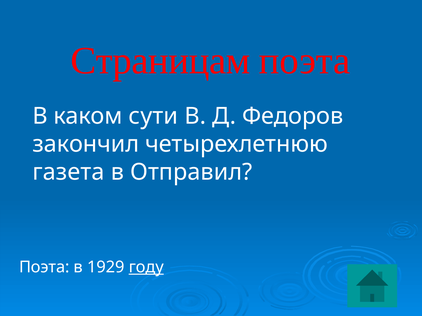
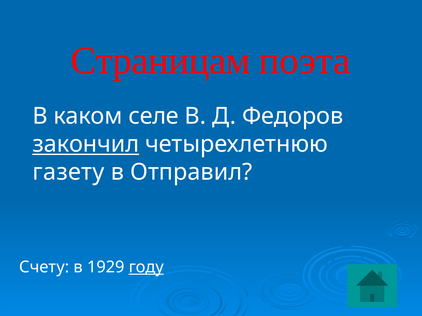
сути: сути -> селе (154, 116)
закончил underline: none -> present (86, 144)
газета: газета -> газету (68, 173)
Поэта: Поэта -> Счету (44, 268)
